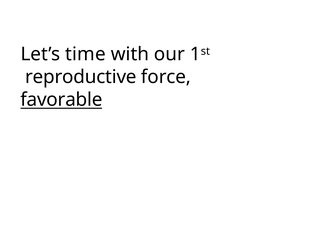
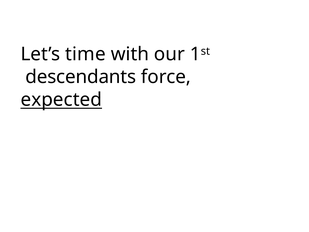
reproductive: reproductive -> descendants (81, 77)
favorable: favorable -> expected (61, 99)
